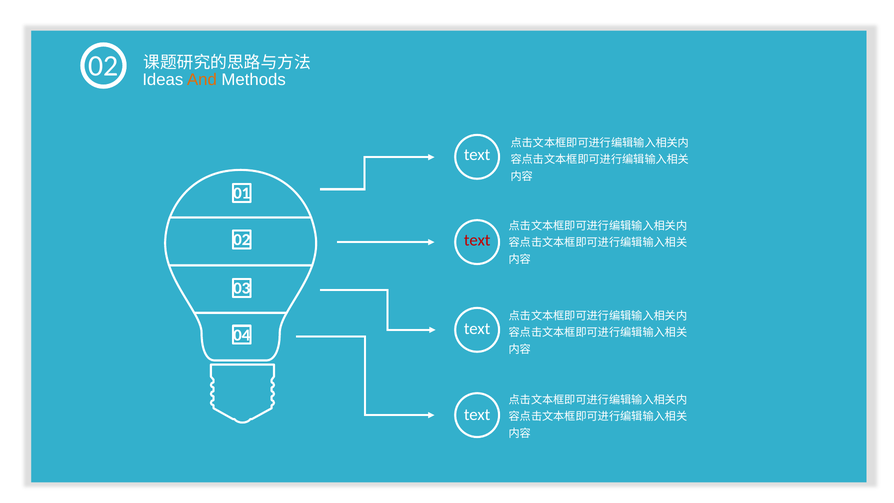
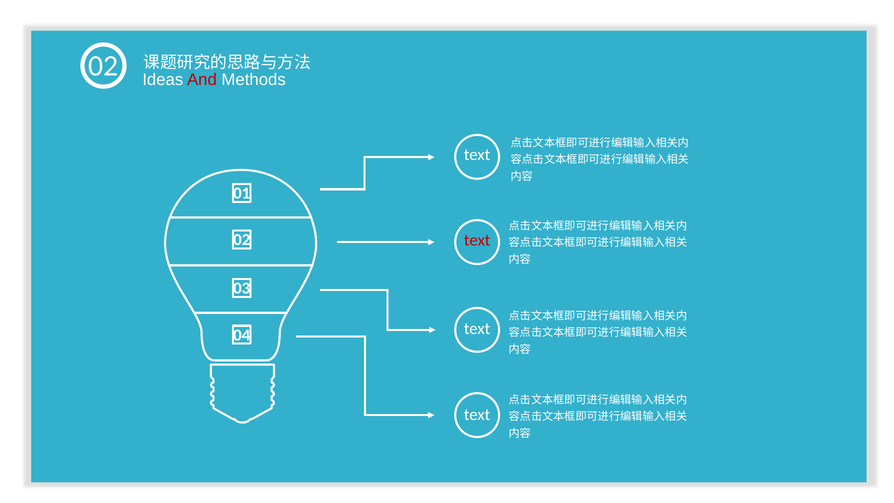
And colour: orange -> red (202, 80)
